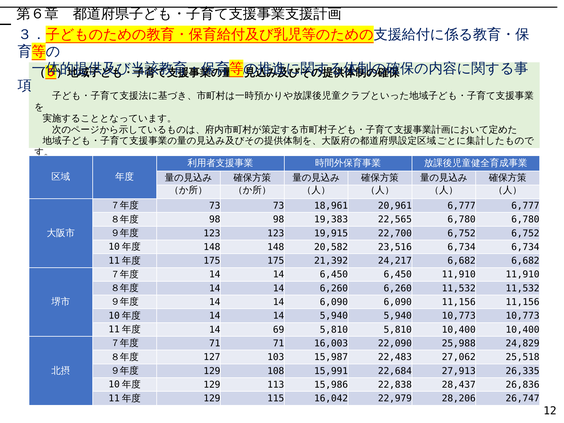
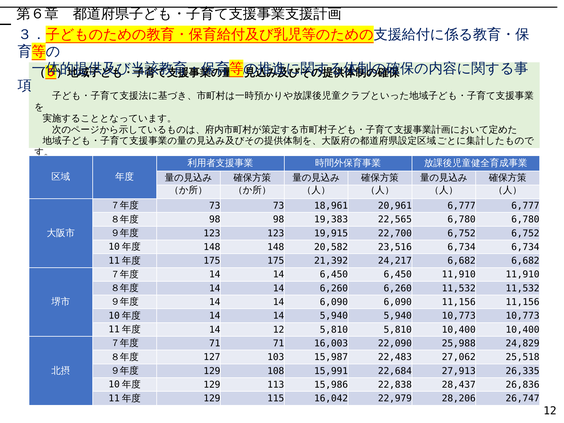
14 69: 69 -> 12 (279, 330)
